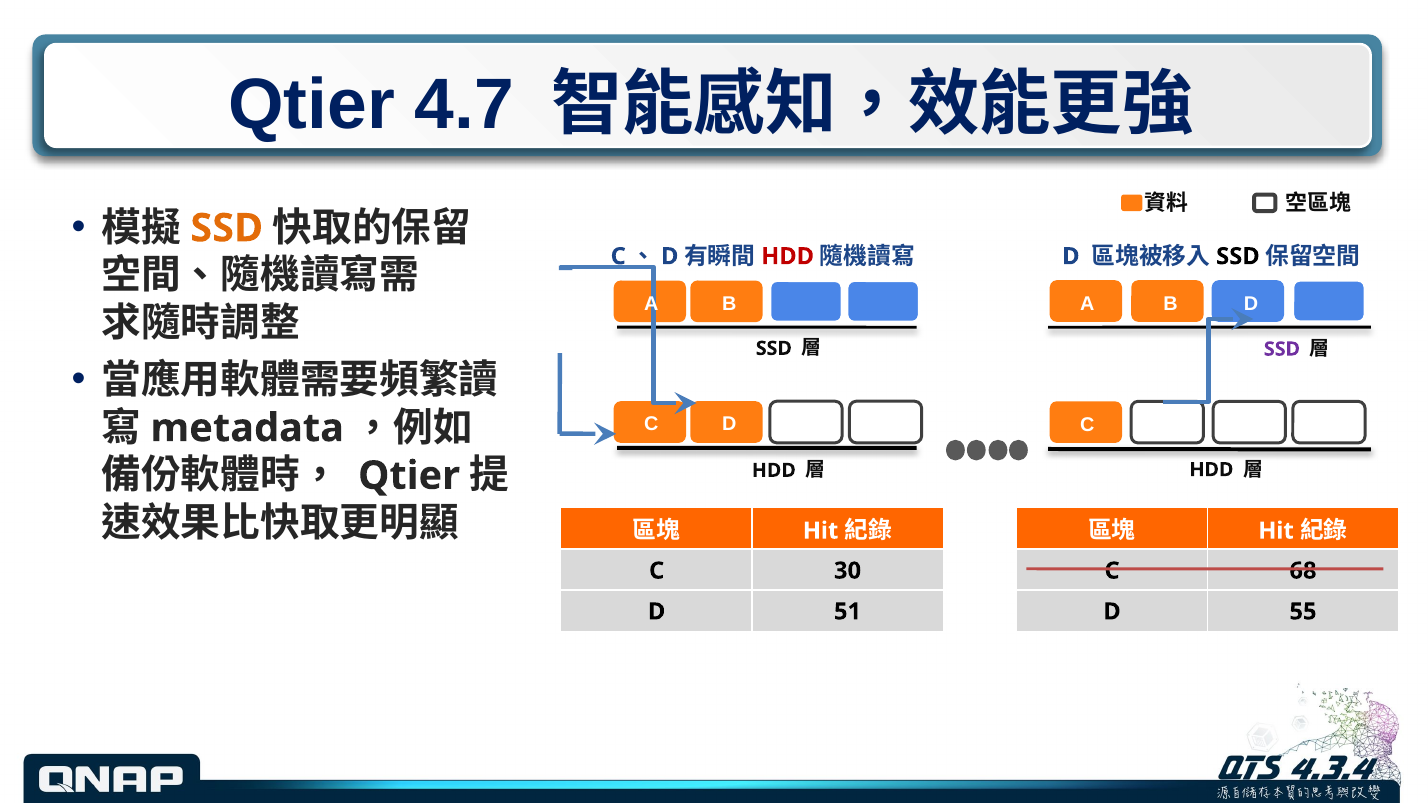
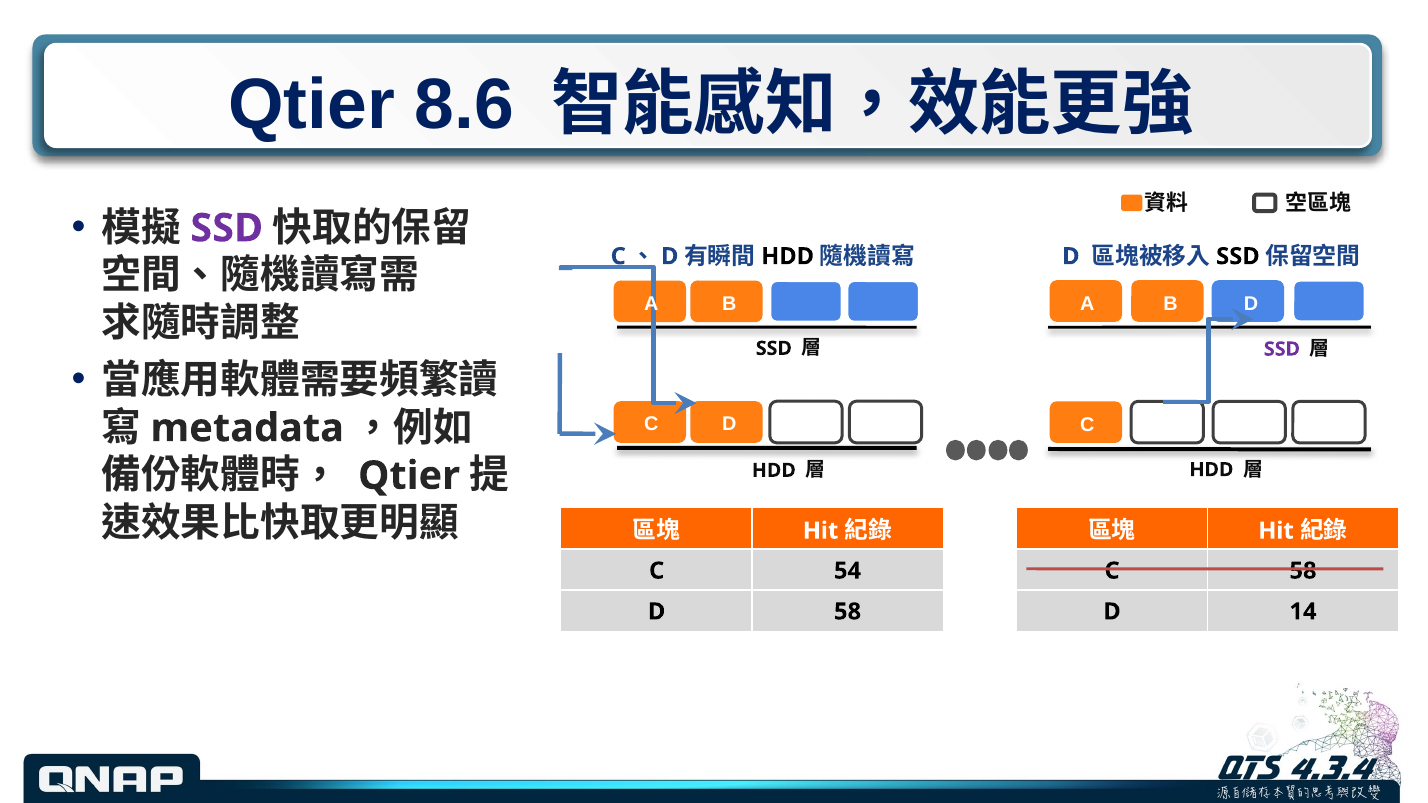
4.7: 4.7 -> 8.6 (464, 105)
SSD colour: orange -> purple (227, 228)
HDD colour: red -> black (788, 256)
30: 30 -> 54 (848, 571)
C 68: 68 -> 58 (1303, 571)
D 51: 51 -> 58 (848, 612)
55: 55 -> 14 (1303, 612)
